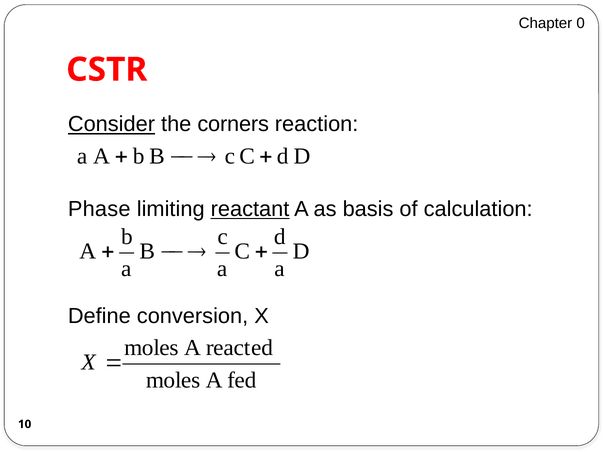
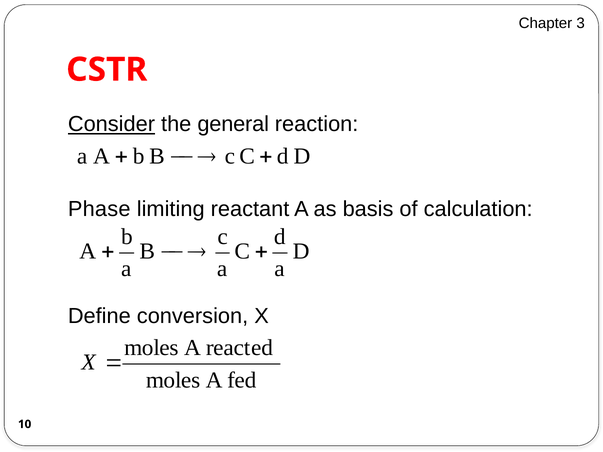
0: 0 -> 3 (581, 23)
corners: corners -> general (233, 124)
reactant underline: present -> none (250, 209)
